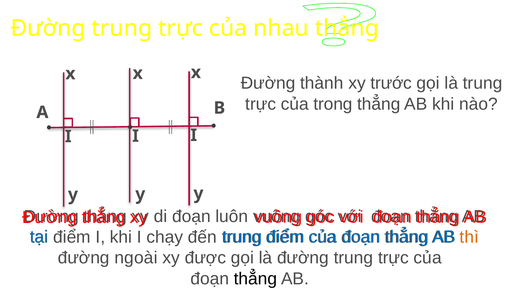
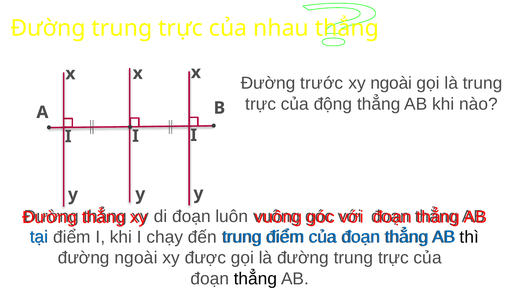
thành: thành -> trước (322, 83)
xy trước: trước -> ngoài (391, 83)
trong: trong -> động (333, 104)
thì colour: orange -> black (469, 238)
